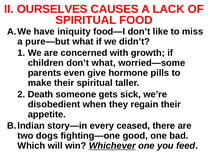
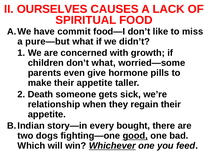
iniquity: iniquity -> commit (74, 32)
make their spiritual: spiritual -> appetite (95, 83)
disobedient: disobedient -> relationship (54, 104)
ceased: ceased -> bought (133, 126)
good underline: none -> present (135, 136)
